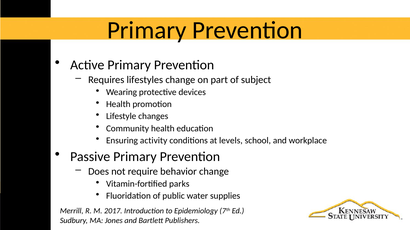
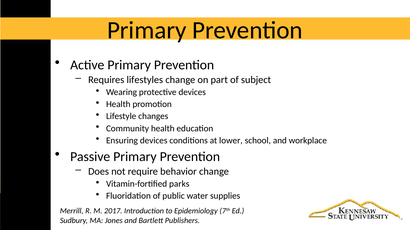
Ensuring activity: activity -> devices (154, 141)
levels: levels -> lower (231, 141)
